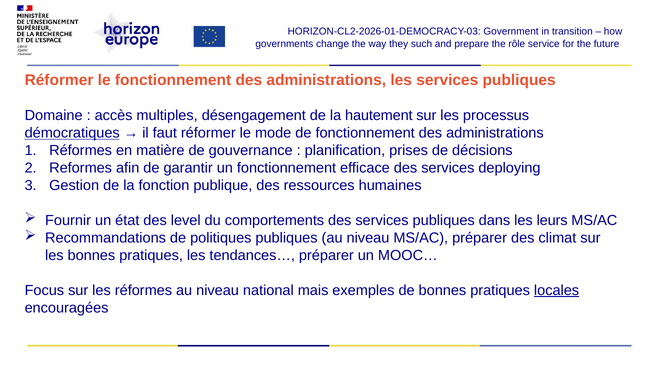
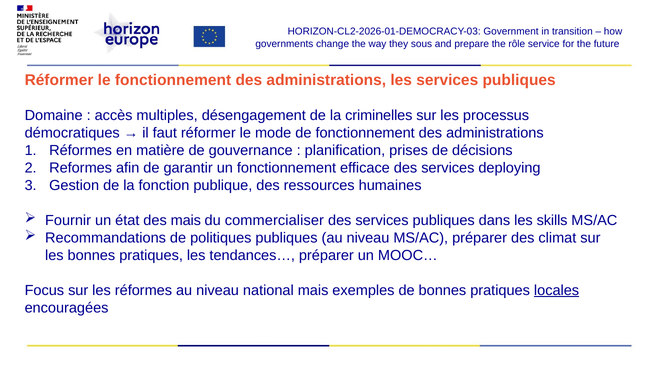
such: such -> sous (422, 44)
hautement: hautement -> criminelles (379, 115)
démocratiques underline: present -> none (72, 133)
des level: level -> mais (186, 220)
comportements: comportements -> commercialiser (274, 220)
leurs: leurs -> skills (552, 220)
